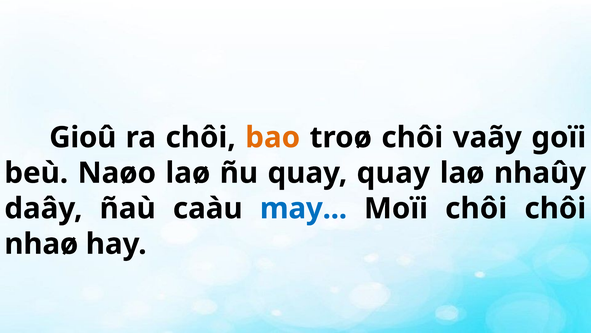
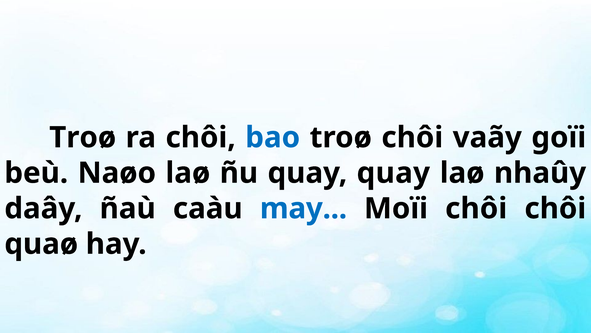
Gioû: Gioû -> Troø (83, 137)
bao colour: orange -> blue (273, 137)
nhaø: nhaø -> quaø (41, 244)
